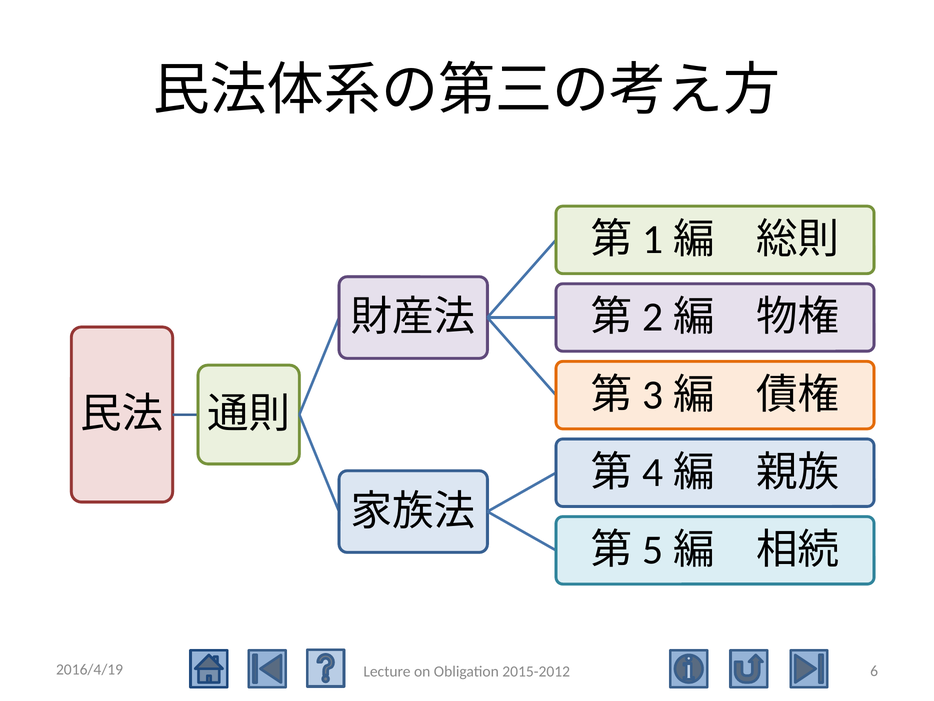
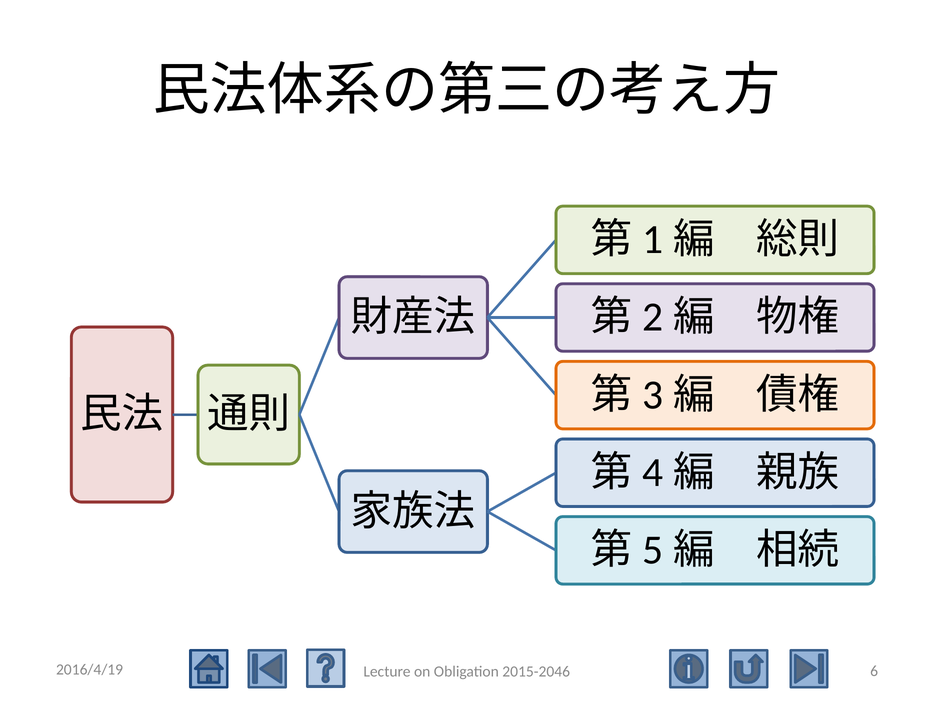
2015-2012: 2015-2012 -> 2015-2046 (536, 671)
